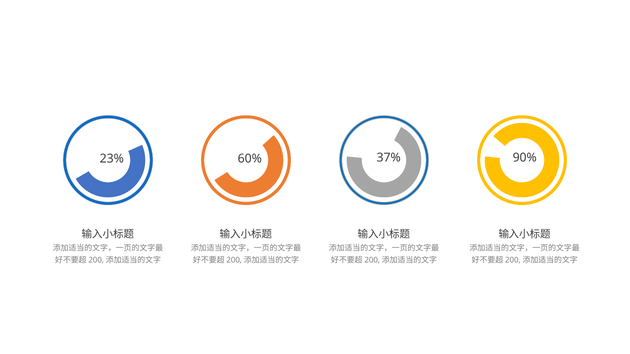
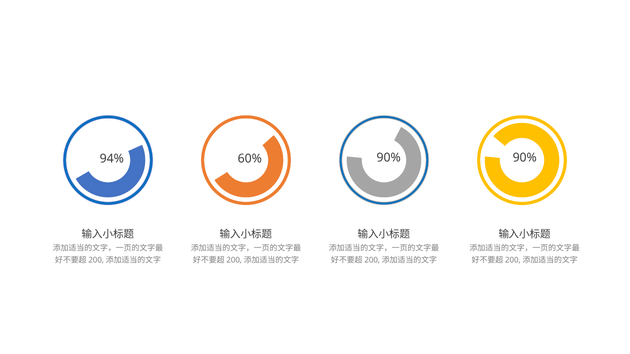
23%: 23% -> 94% (112, 159)
60% 37%: 37% -> 90% (389, 158)
